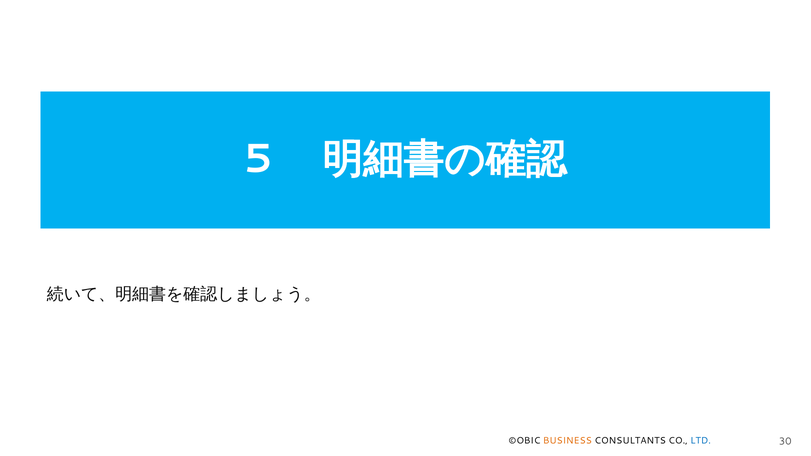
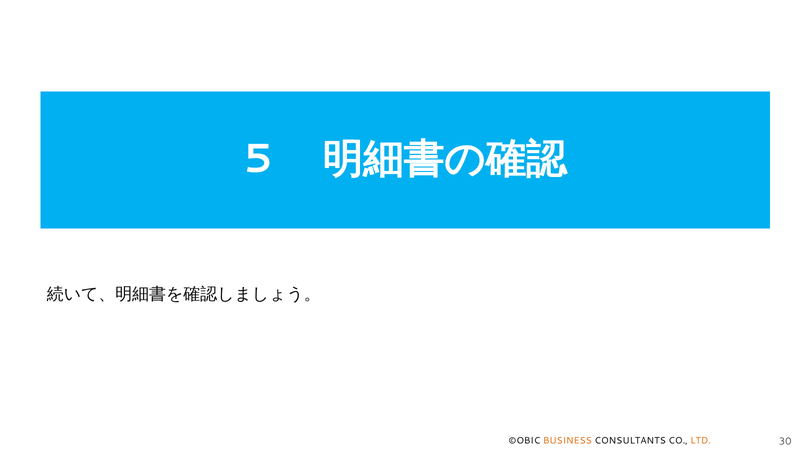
LTD colour: blue -> orange (701, 441)
